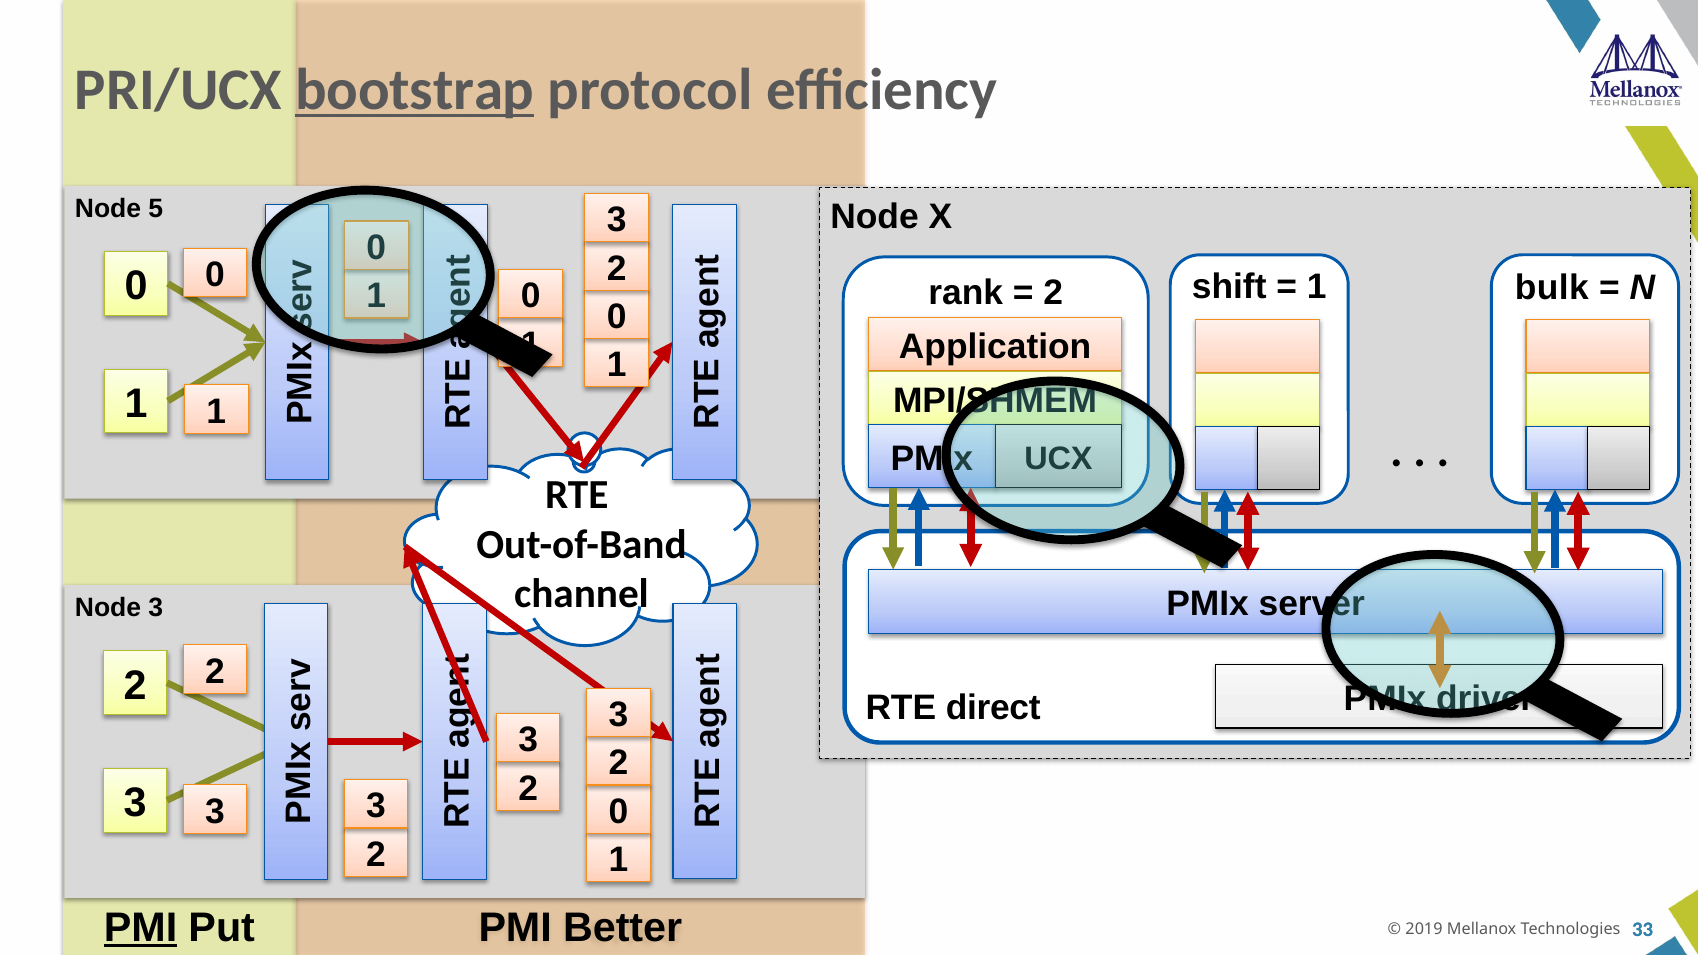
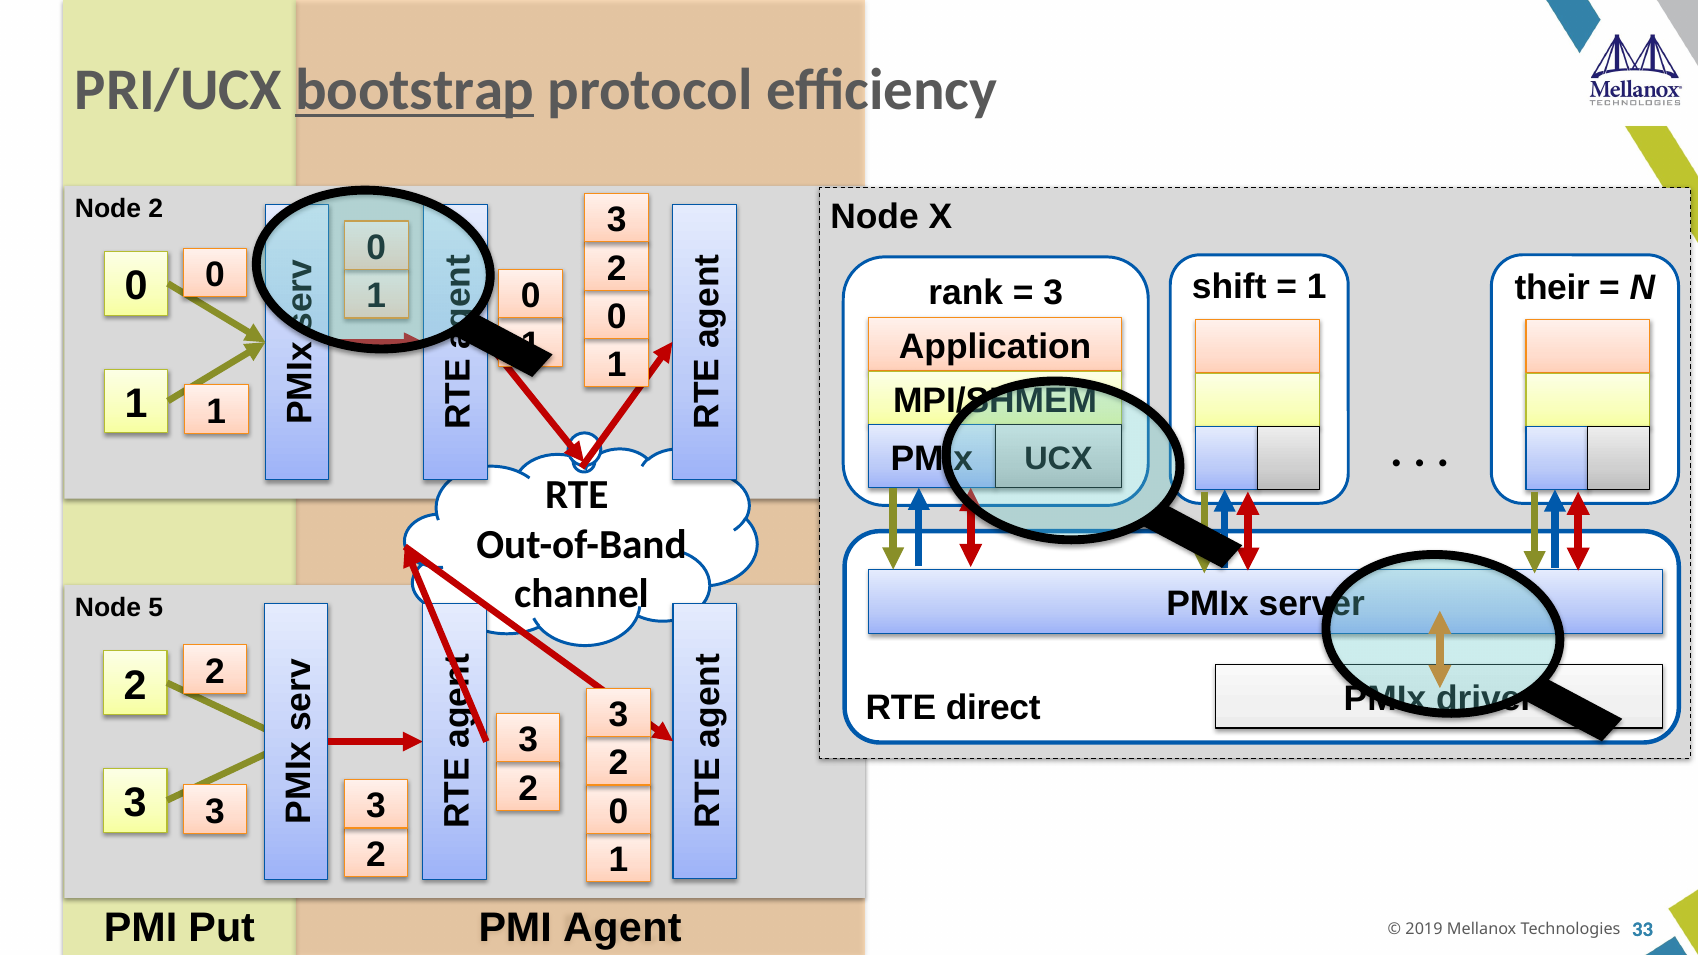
Node 5: 5 -> 2 (156, 209)
bulk: bulk -> their (1552, 288)
2: 2 -> 3 (1053, 293)
Node 3: 3 -> 5 (156, 608)
PMI underline: present -> none (141, 928)
Better: Better -> Agent (622, 928)
